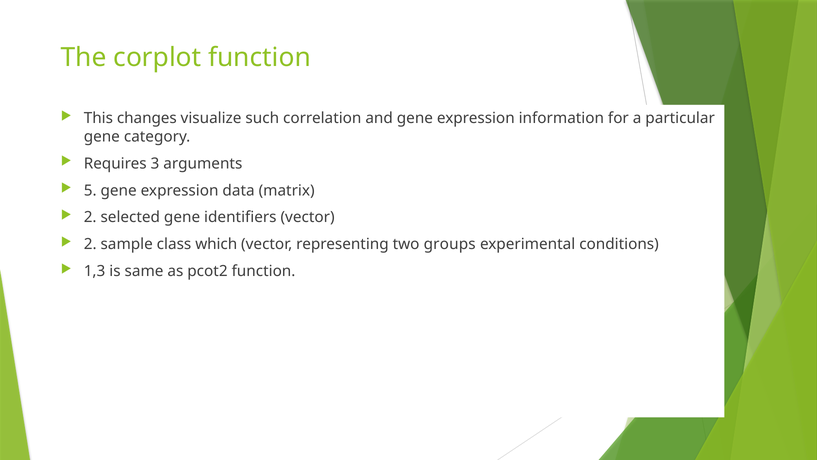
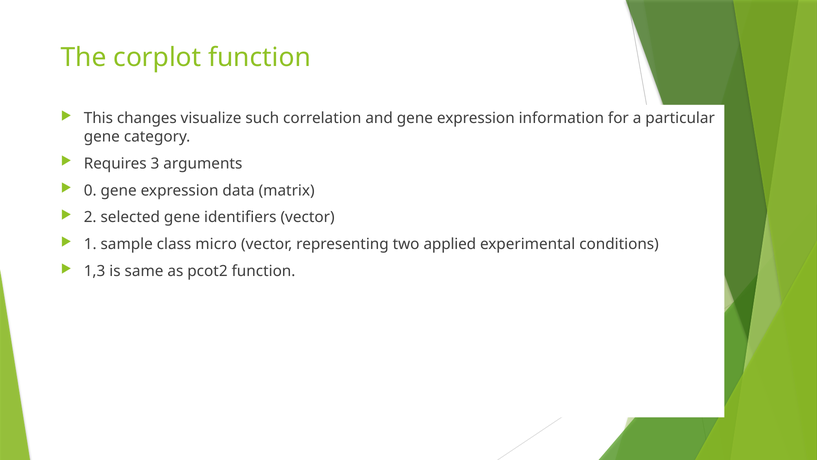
5: 5 -> 0 (90, 190)
2: 2 -> 1 (90, 244)
which: which -> micro (216, 244)
groups: groups -> applied (450, 244)
